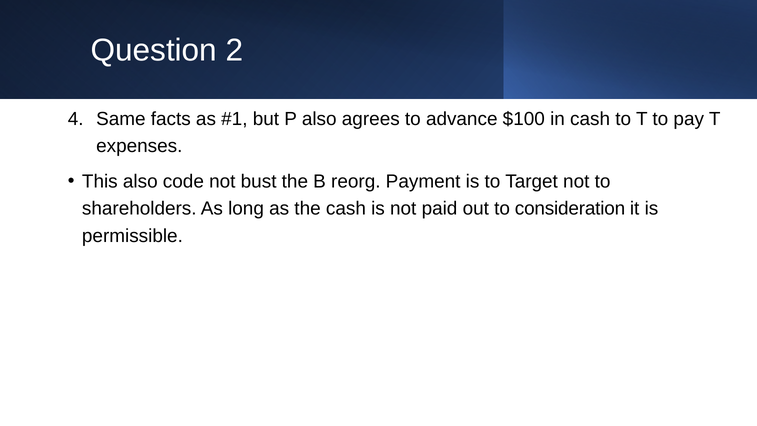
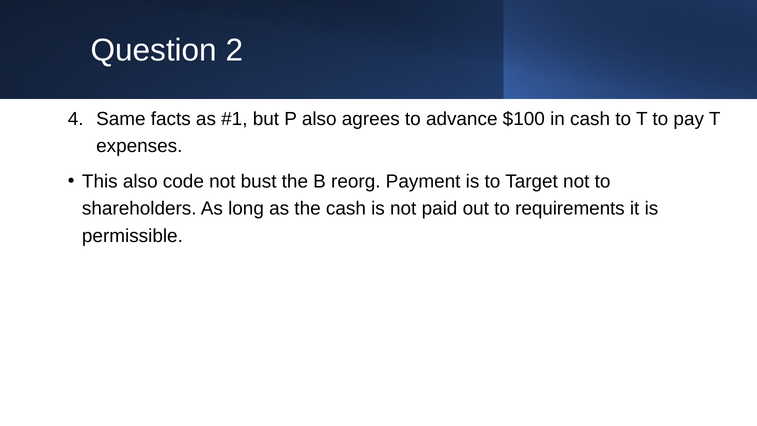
consideration: consideration -> requirements (570, 208)
